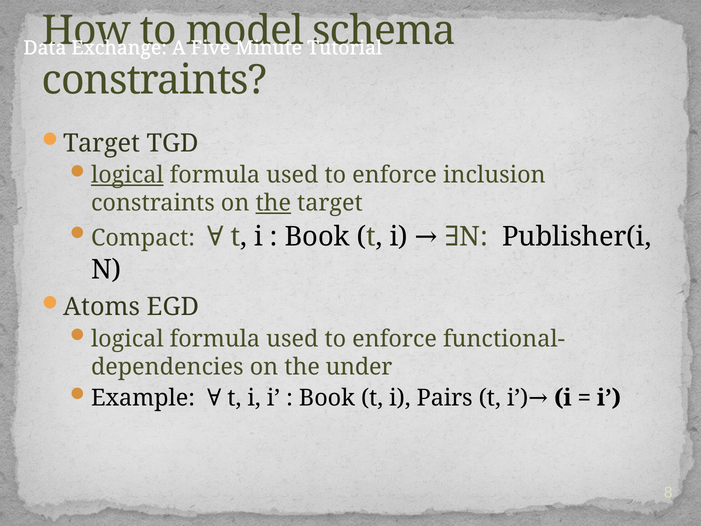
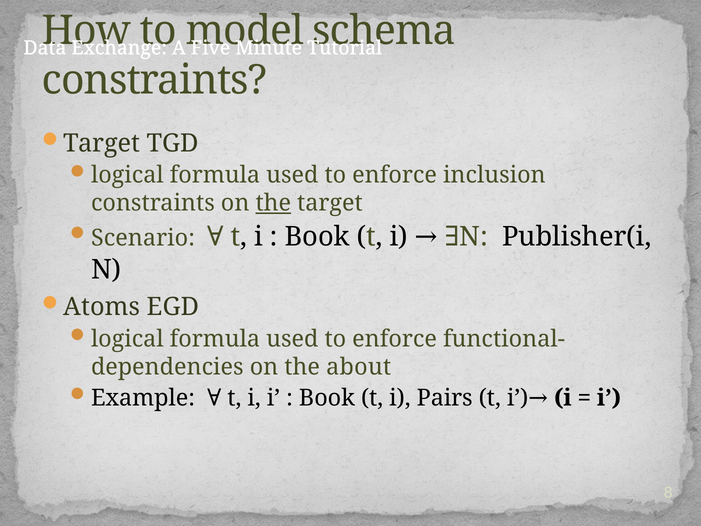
logical underline: present -> none (127, 175)
Compact: Compact -> Scenario (143, 238)
under: under -> about (359, 367)
